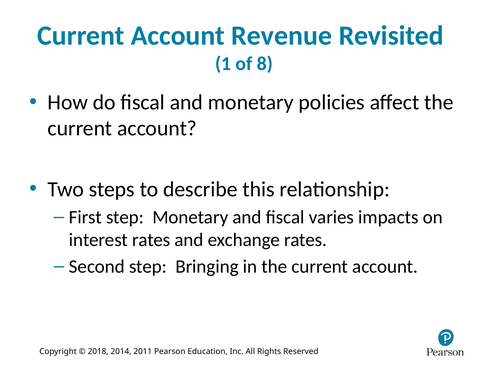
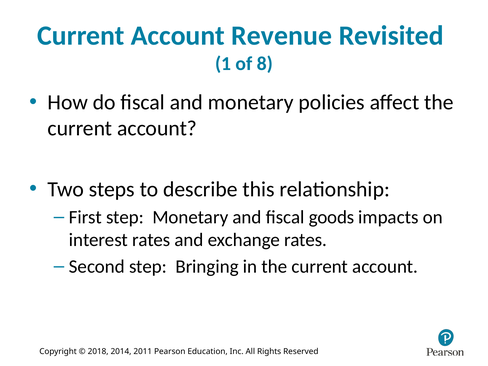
varies: varies -> goods (331, 217)
